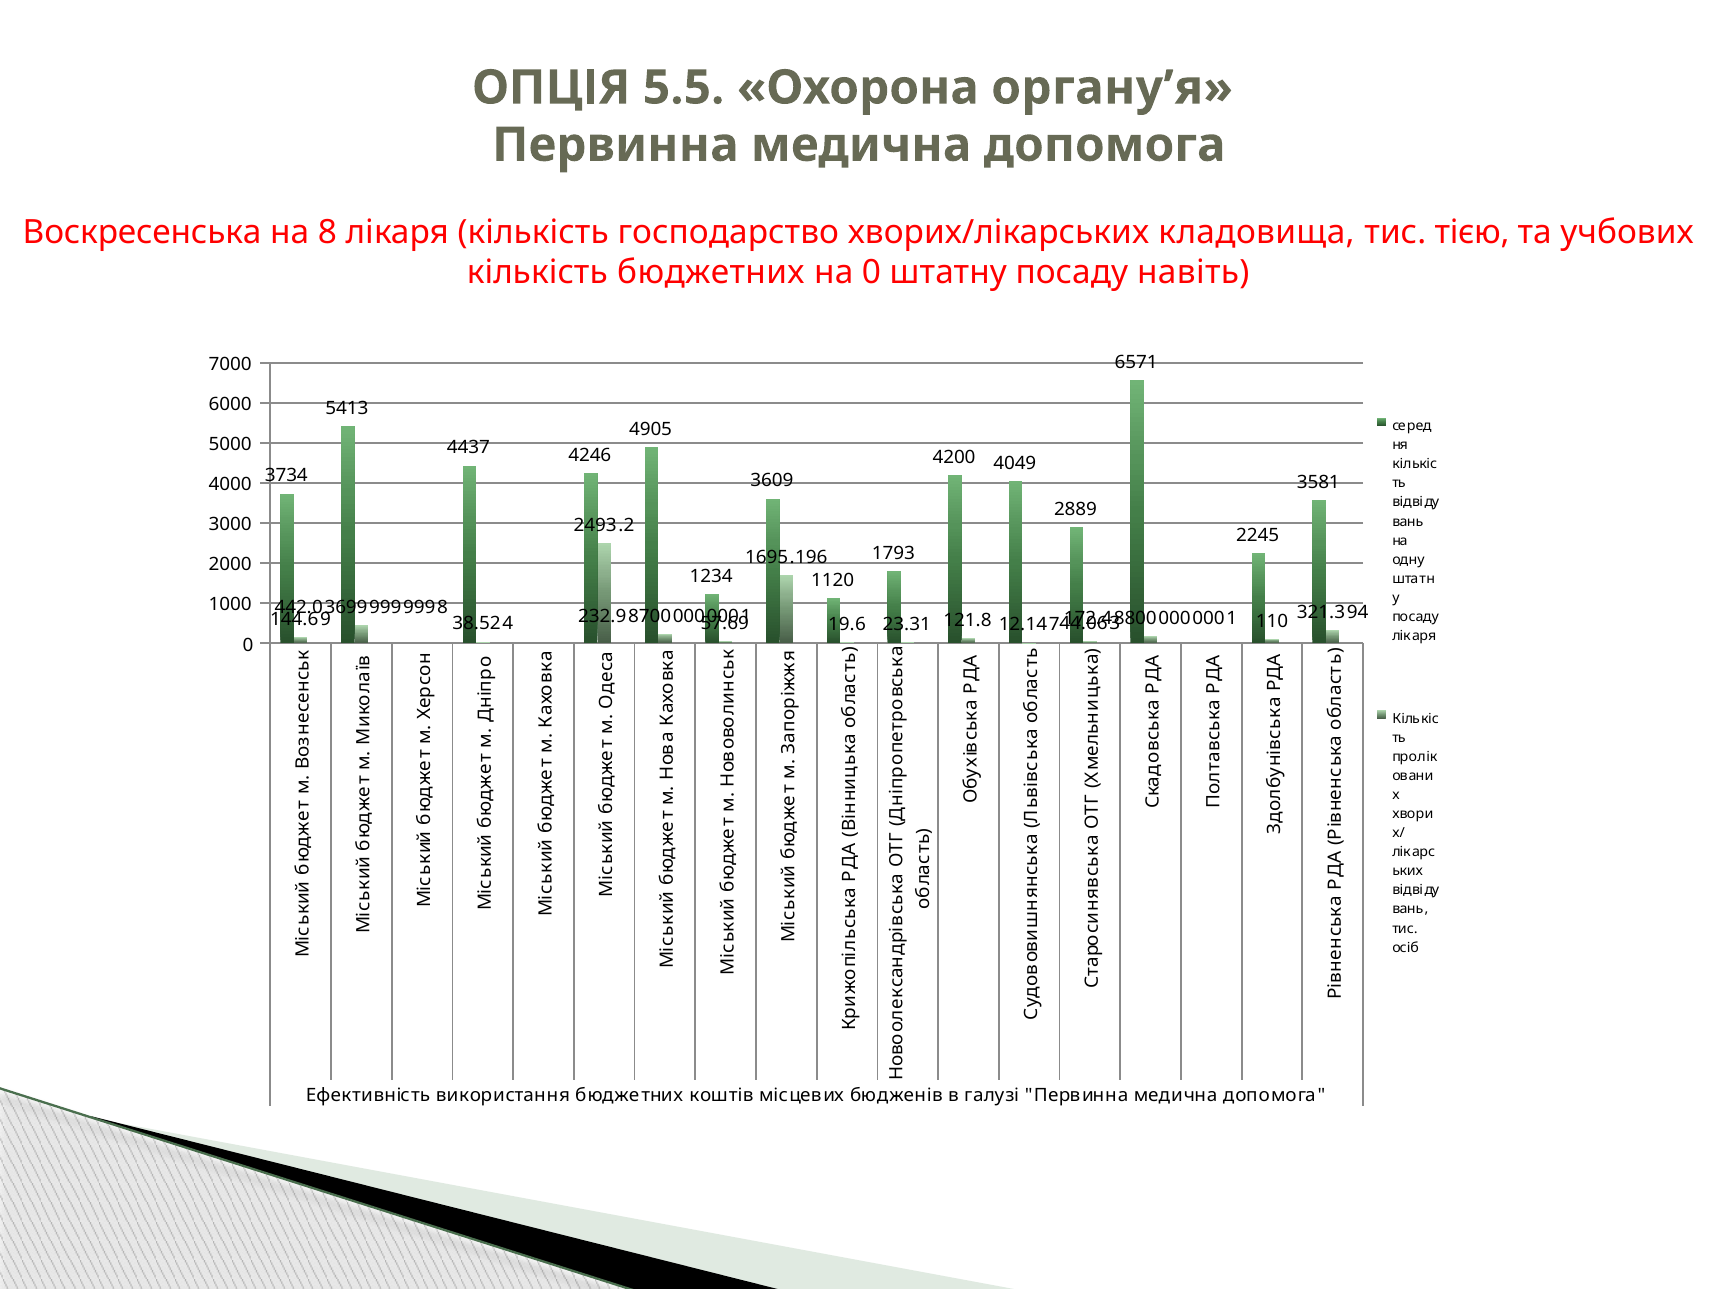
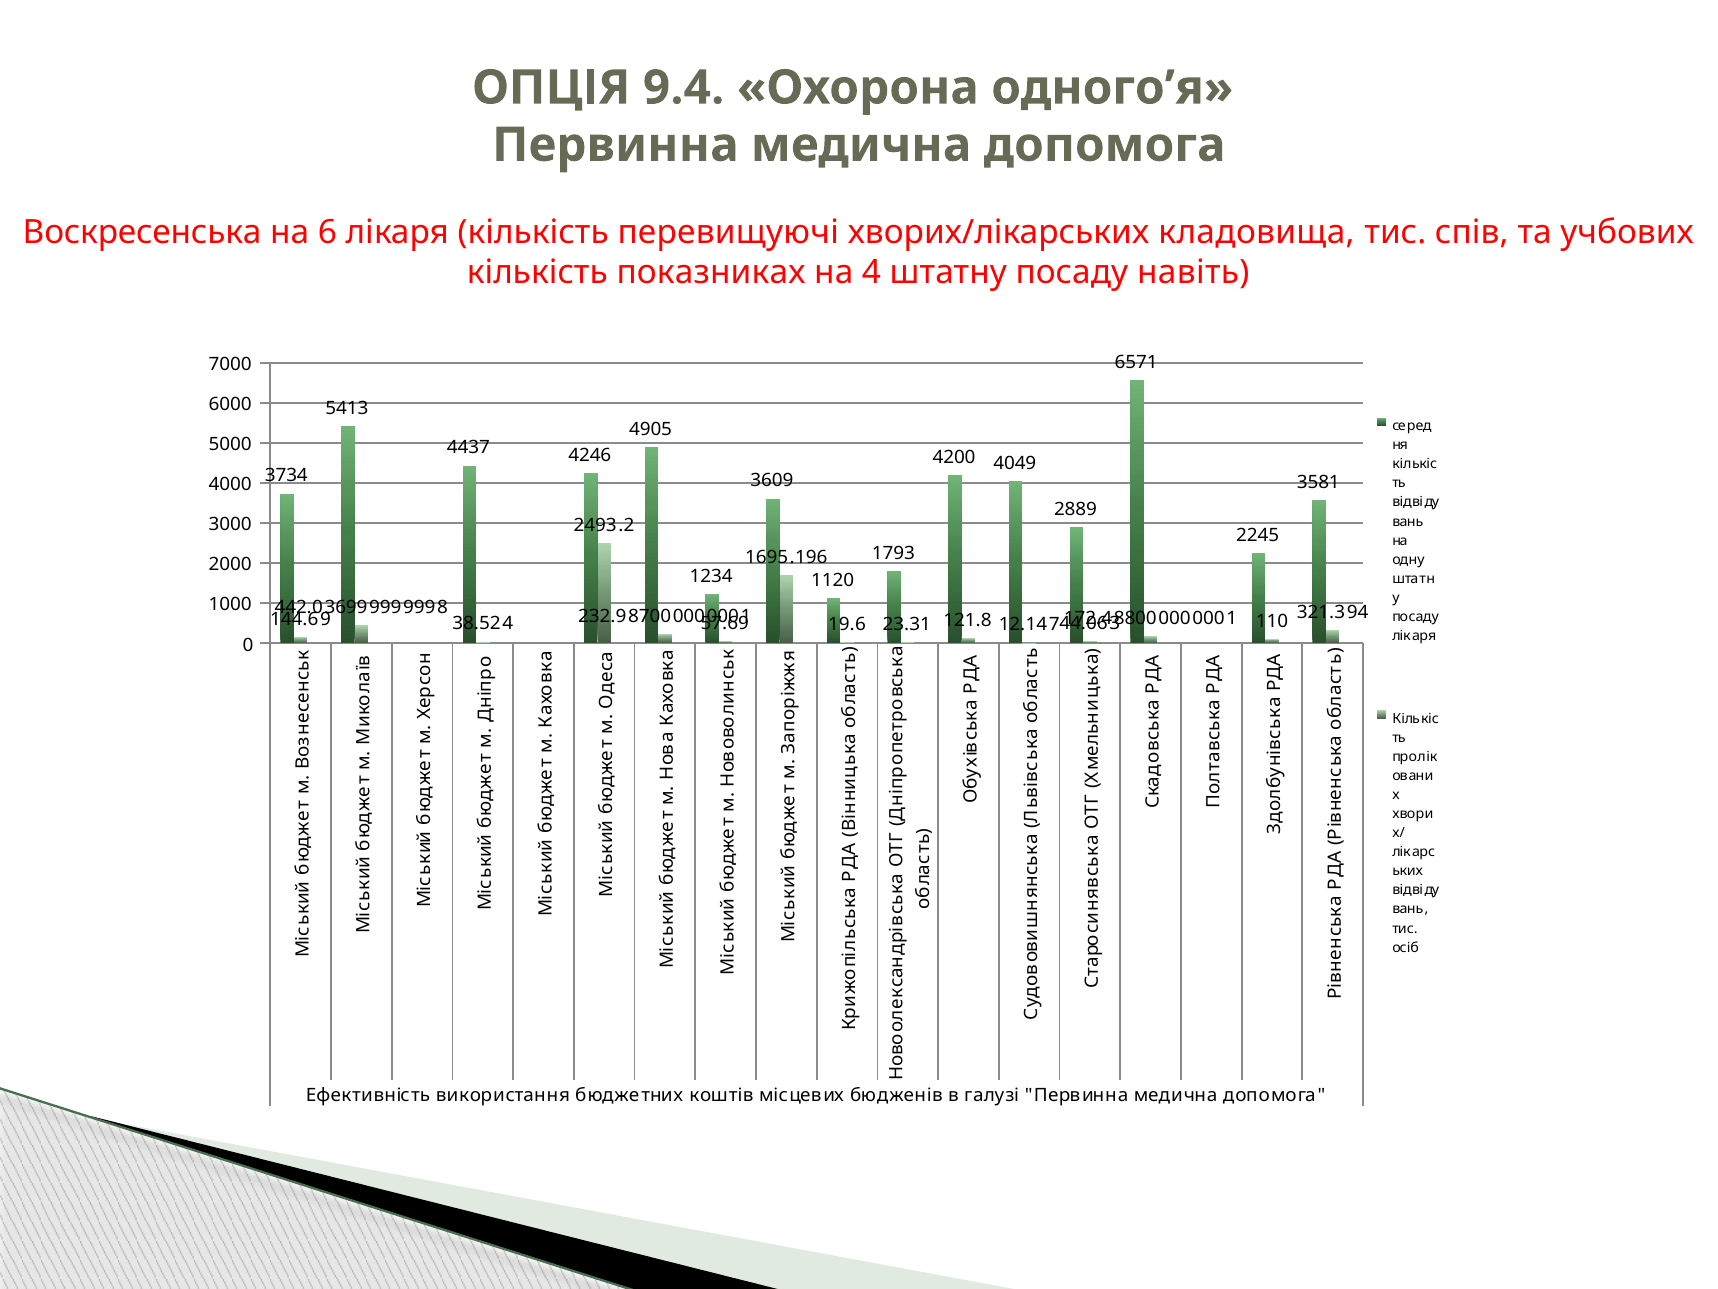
5.5: 5.5 -> 9.4 (684, 88)
органу’я: органу’я -> одного’я (1112, 88)
8: 8 -> 6 (327, 233)
господарство: господарство -> перевищуючі (728, 233)
тією: тією -> спів (1472, 233)
кількість бюджетних: бюджетних -> показниках (711, 273)
на 0: 0 -> 4 (871, 273)
